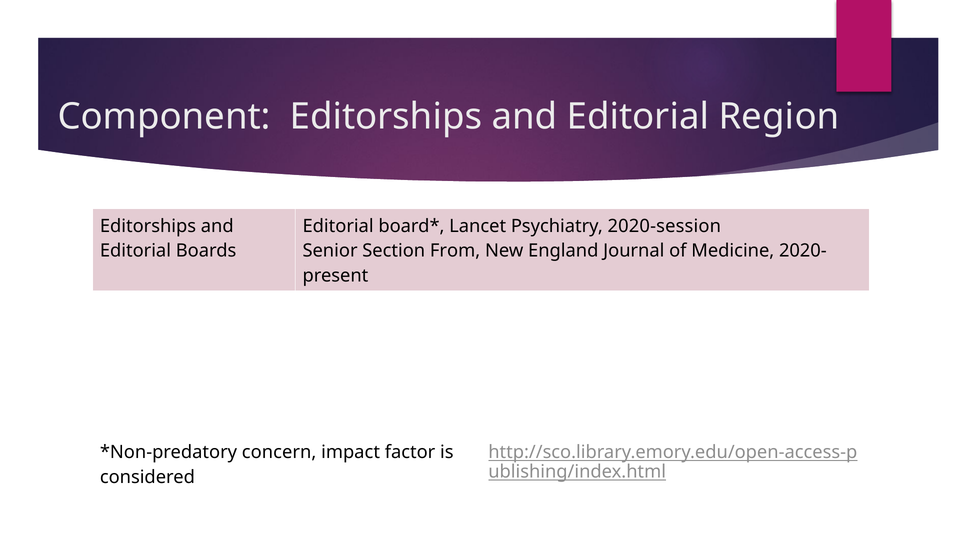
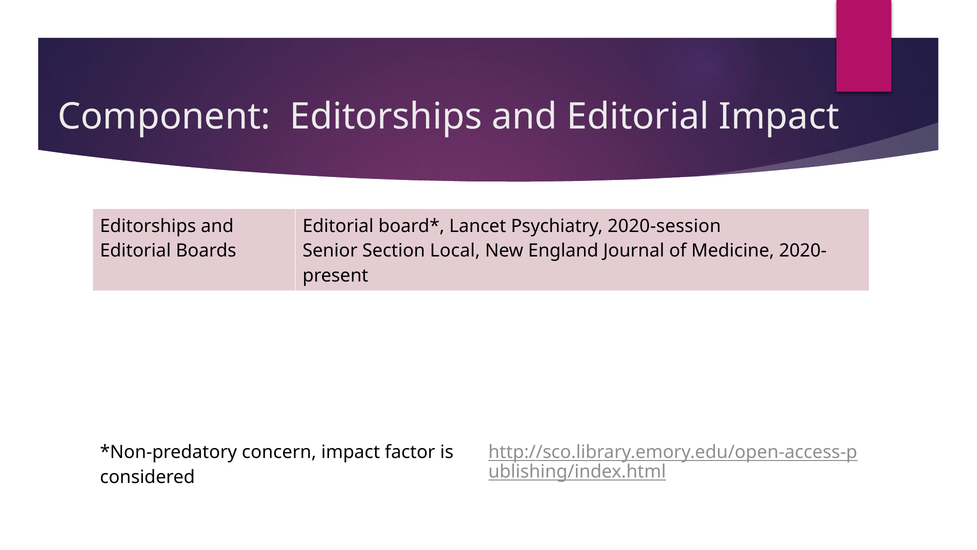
Editorial Region: Region -> Impact (779, 116)
From: From -> Local (455, 251)
